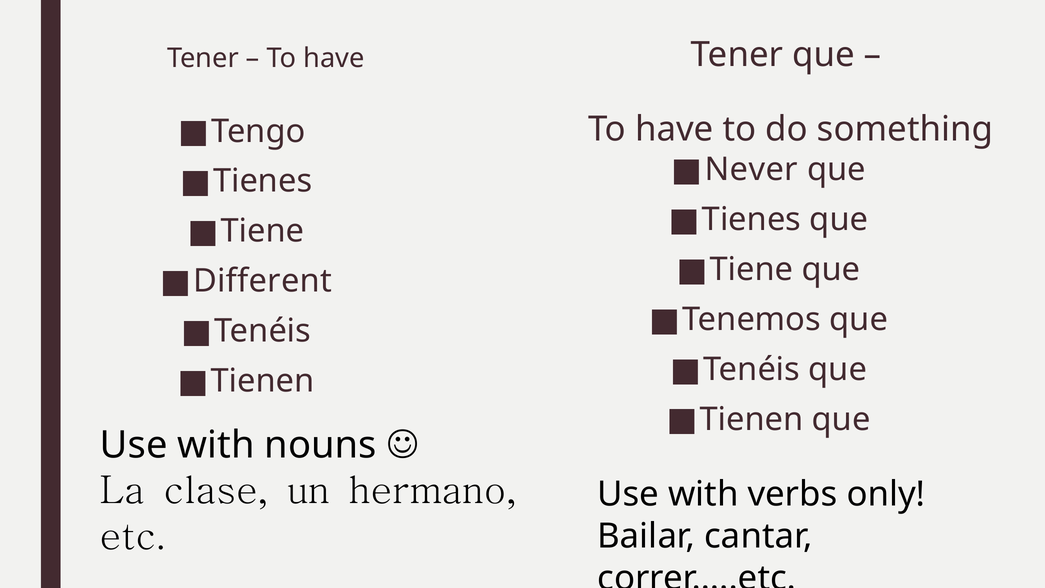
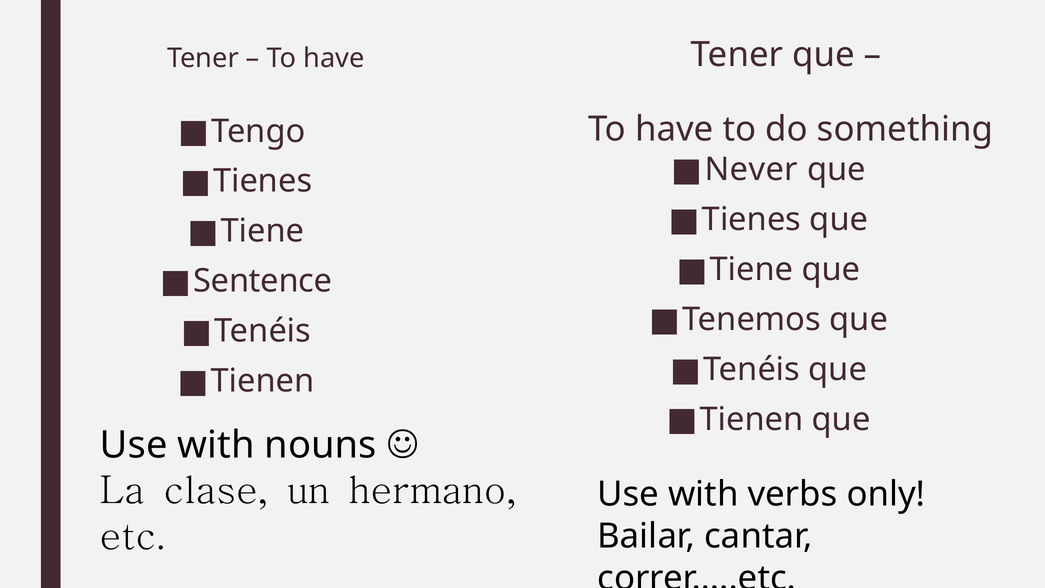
Different: Different -> Sentence (263, 281)
